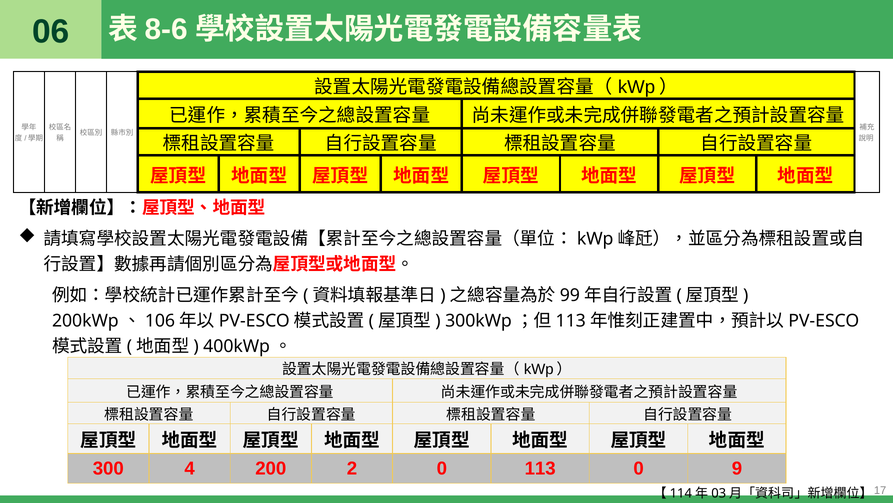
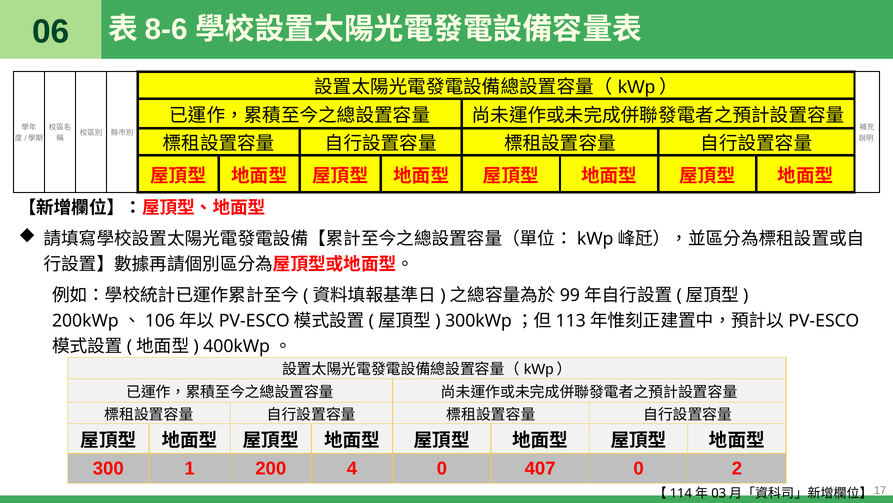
4: 4 -> 1 (190, 468)
2: 2 -> 4 (352, 468)
0 113: 113 -> 407 (540, 468)
9: 9 -> 2 (737, 468)
